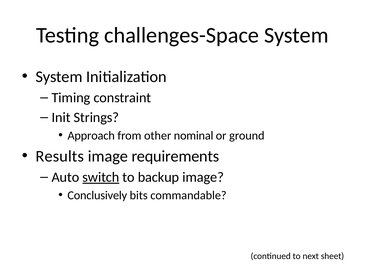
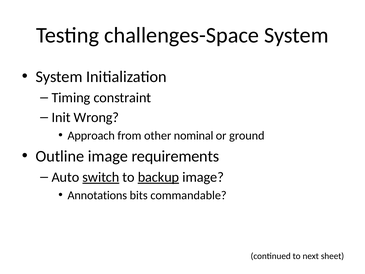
Strings: Strings -> Wrong (96, 117)
Results: Results -> Outline (60, 156)
backup underline: none -> present (158, 177)
Conclusively: Conclusively -> Annotations (97, 195)
